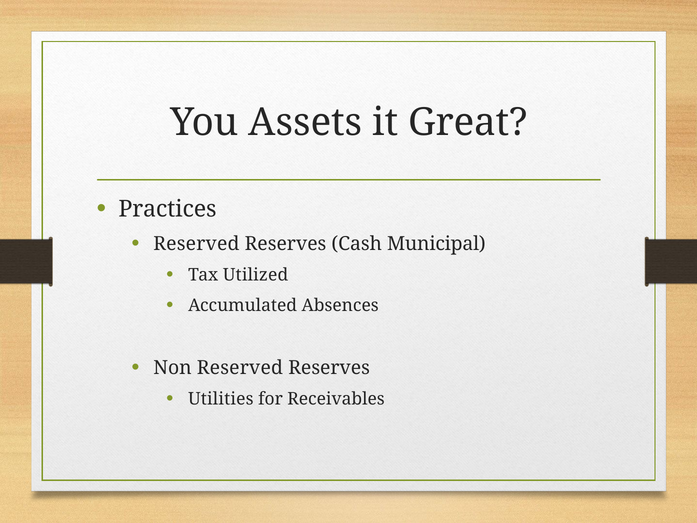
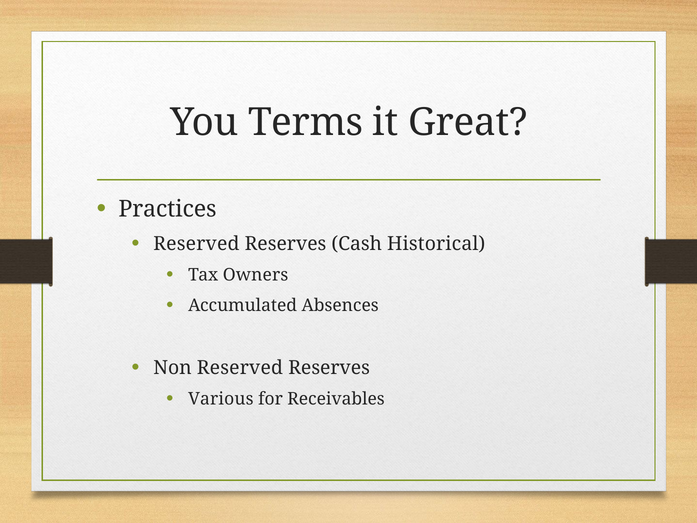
Assets: Assets -> Terms (306, 122)
Municipal: Municipal -> Historical (436, 244)
Utilized: Utilized -> Owners (256, 275)
Utilities: Utilities -> Various (221, 399)
